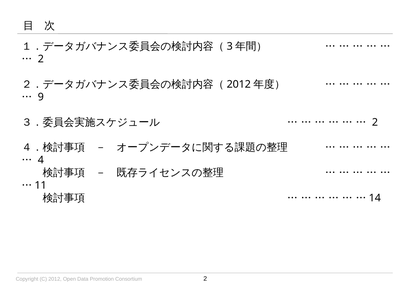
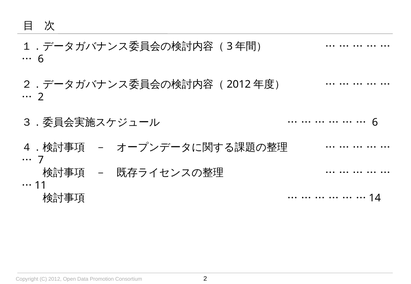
2: 2 -> 6 (41, 59)
9: 9 -> 2 (41, 97)
2: 2 -> 6 (375, 122)
4: 4 -> 7 (41, 160)
